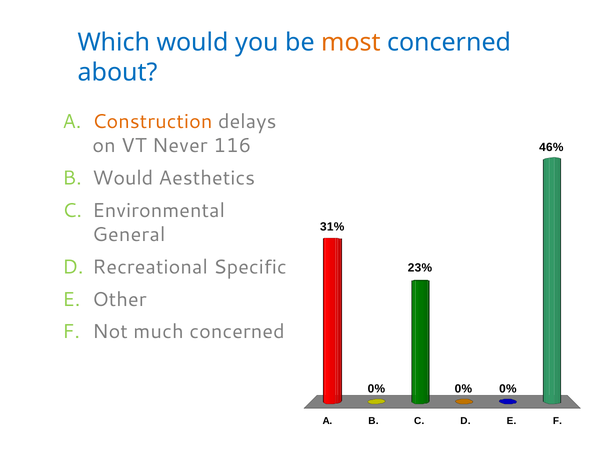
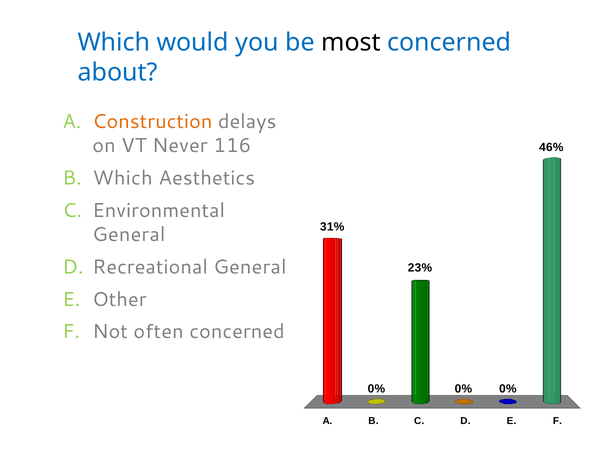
most colour: orange -> black (351, 42)
Would: Would -> Which (123, 178)
Recreational Specific: Specific -> General (250, 267)
much: much -> often (159, 332)
